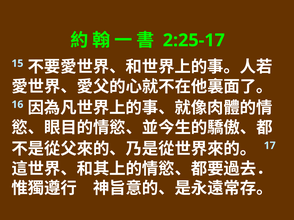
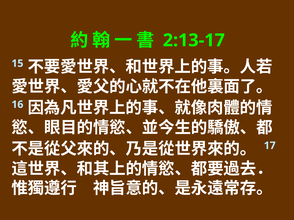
2:25-17: 2:25-17 -> 2:13-17 (194, 40)
